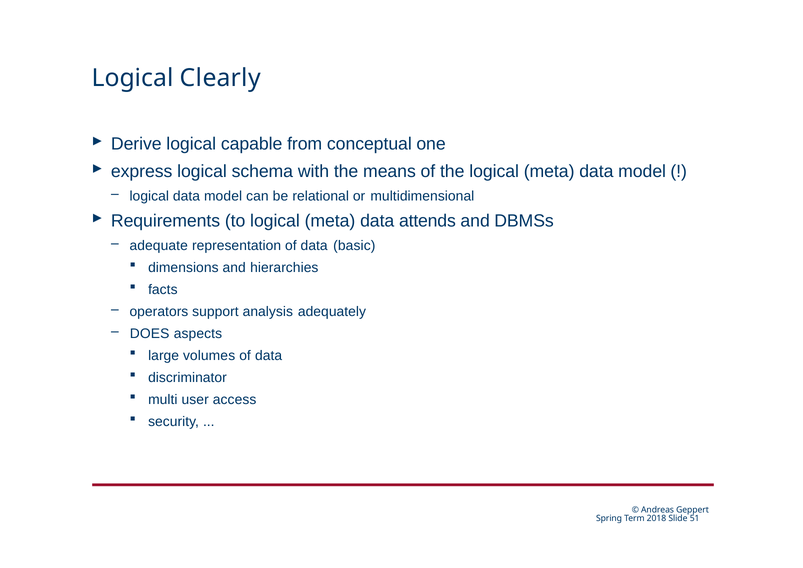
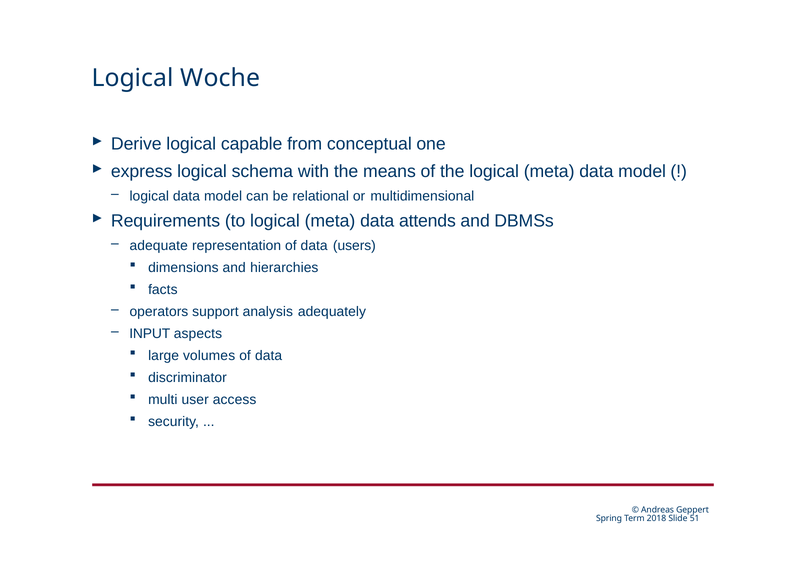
Clearly: Clearly -> Woche (220, 78)
basic: basic -> users (354, 246)
DOES: DOES -> INPUT (150, 334)
